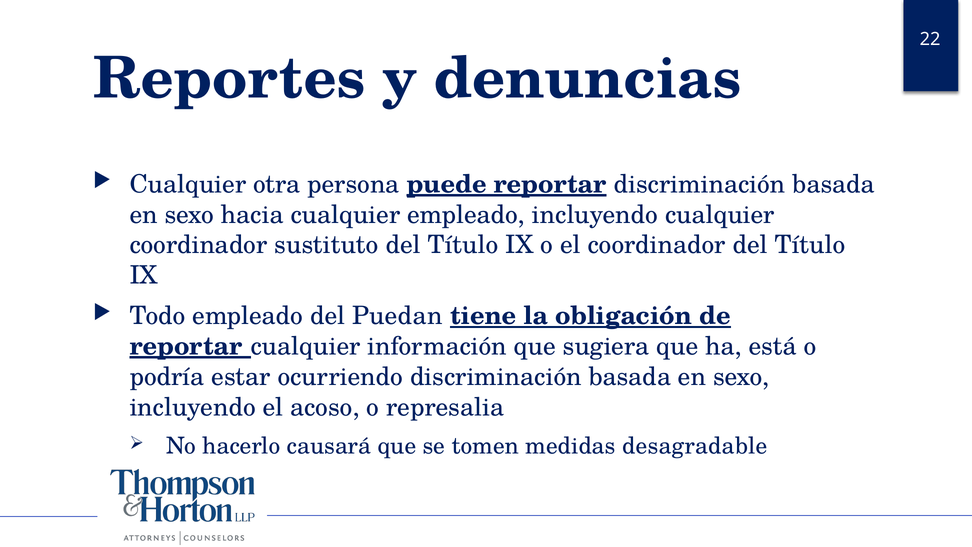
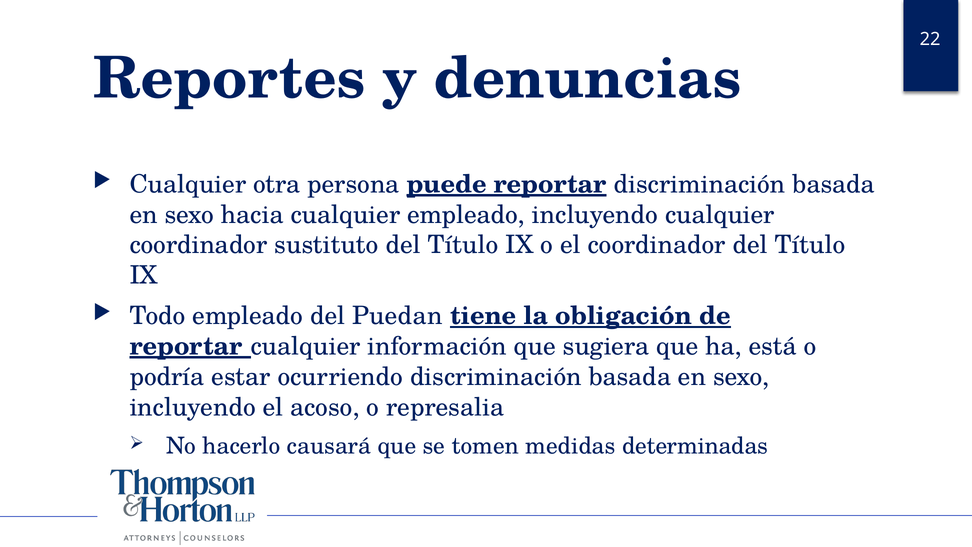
desagradable: desagradable -> determinadas (695, 446)
